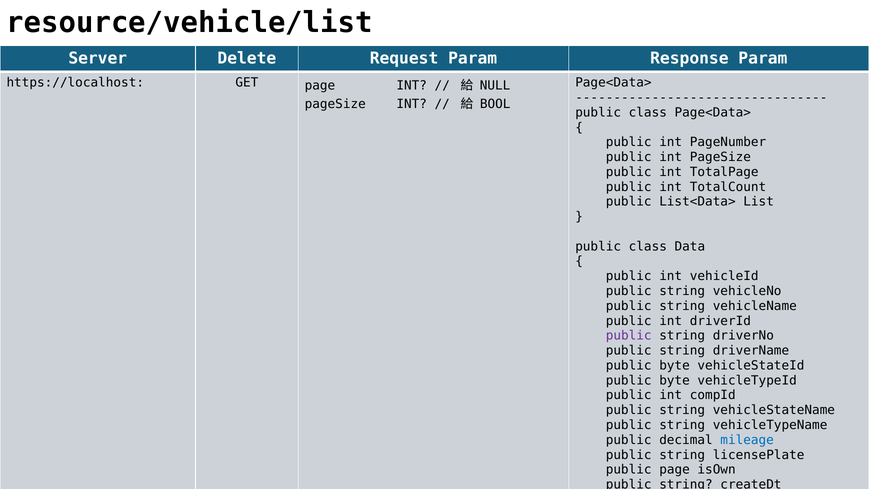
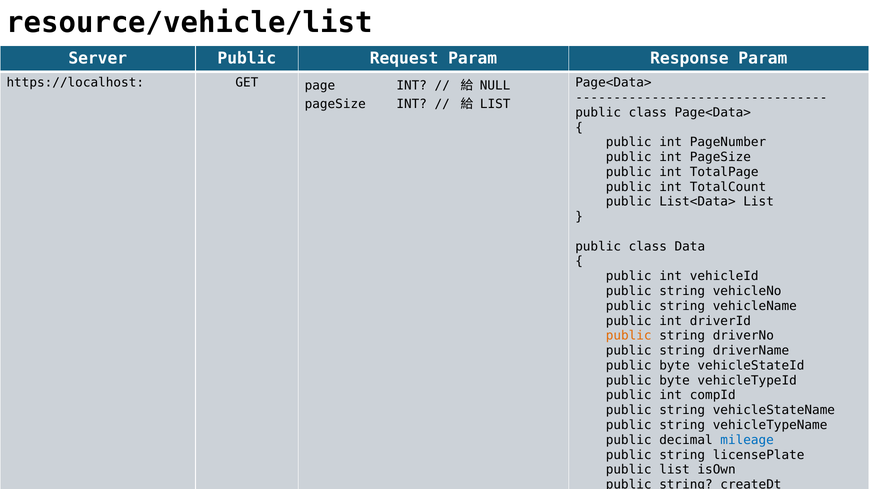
Server Delete: Delete -> Public (247, 59)
BOOL: BOOL -> LIST (495, 104)
public colour: purple -> orange (629, 336)
public page: page -> list (675, 470)
